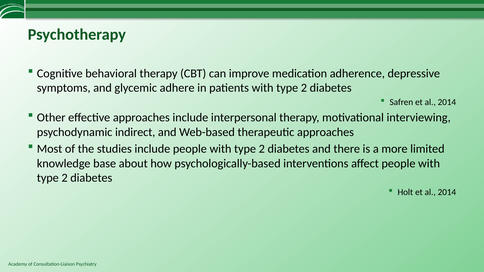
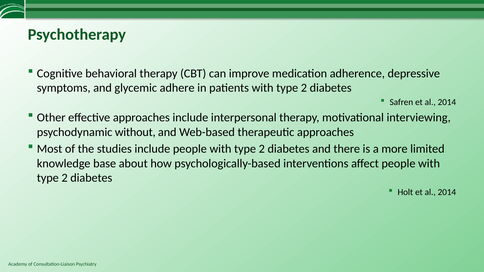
indirect: indirect -> without (135, 132)
